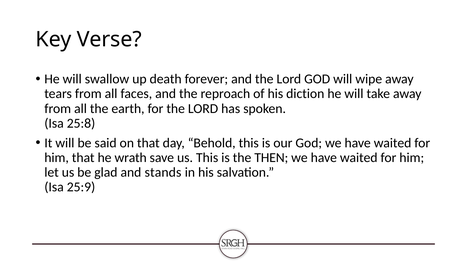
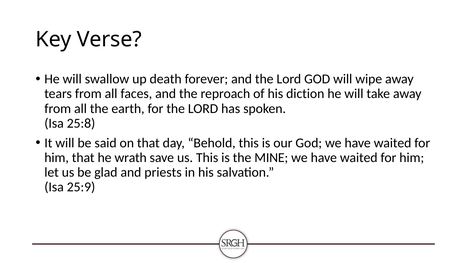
THEN: THEN -> MINE (271, 157)
stands: stands -> priests (163, 172)
